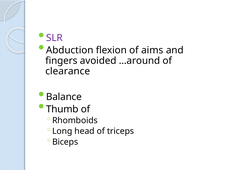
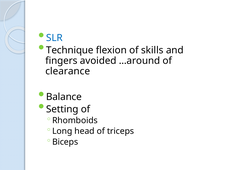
SLR colour: purple -> blue (54, 38)
Abduction: Abduction -> Technique (70, 50)
aims: aims -> skills (152, 50)
Thumb: Thumb -> Setting (62, 109)
